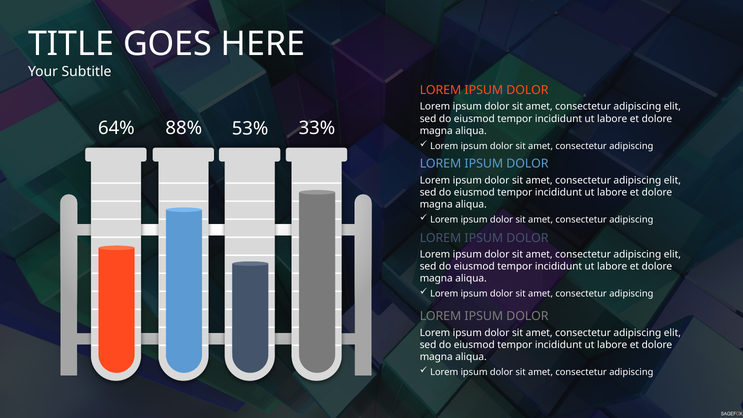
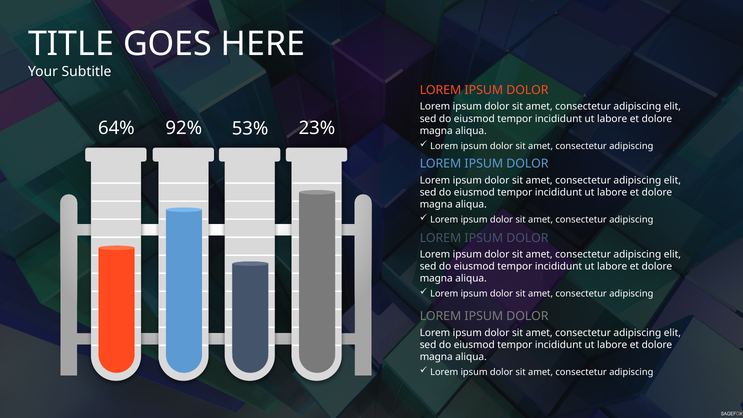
88%: 88% -> 92% (184, 128)
33%: 33% -> 23% (317, 128)
